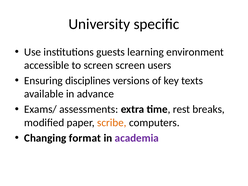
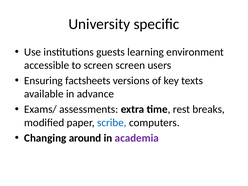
disciplines: disciplines -> factsheets (88, 81)
scribe colour: orange -> blue (112, 123)
format: format -> around (85, 138)
